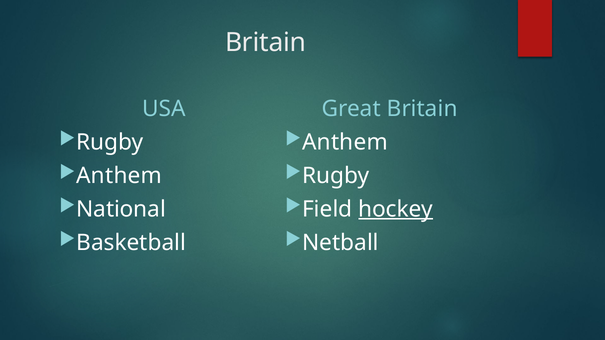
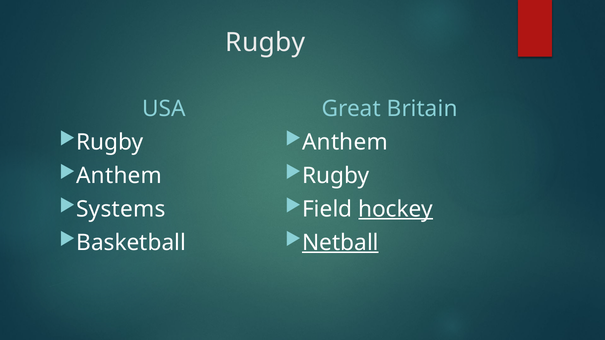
Britain: Britain -> Rugby (265, 42)
National: National -> Systems (121, 209)
Netball underline: none -> present (340, 243)
